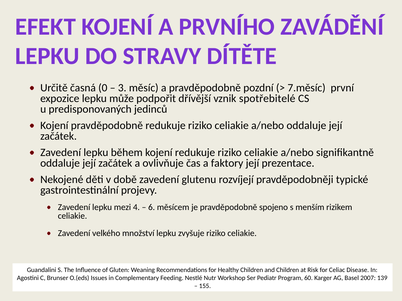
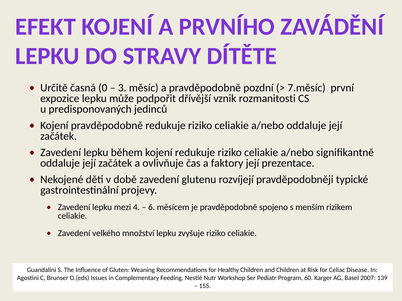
spotřebitelé: spotřebitelé -> rozmanitosti (267, 99)
